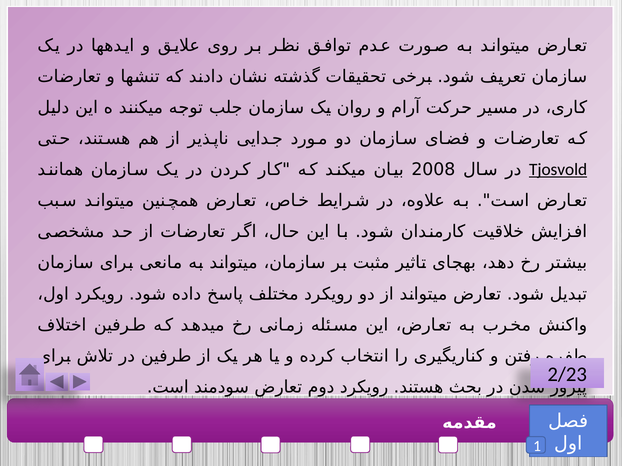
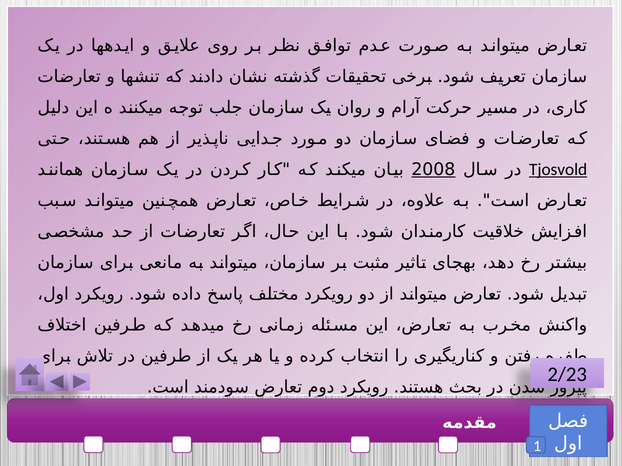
2008 underline: none -> present (433, 170)
